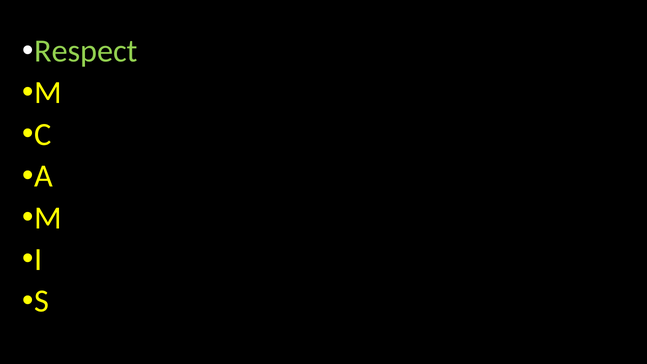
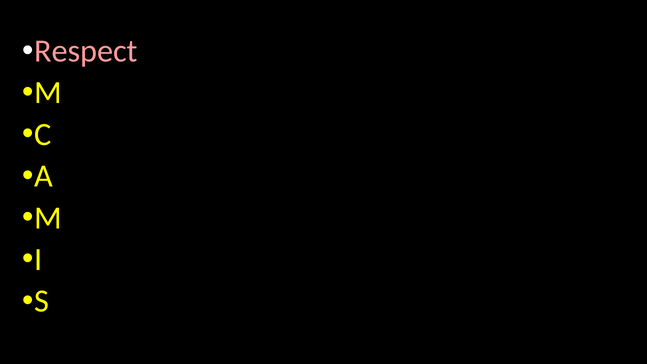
Respect colour: light green -> pink (86, 51)
